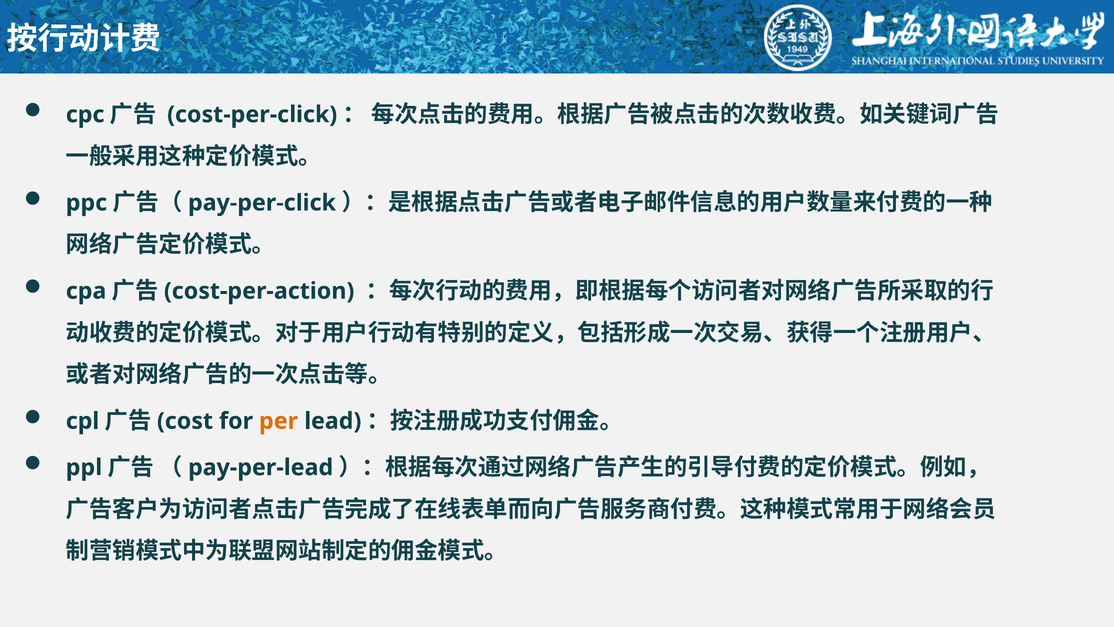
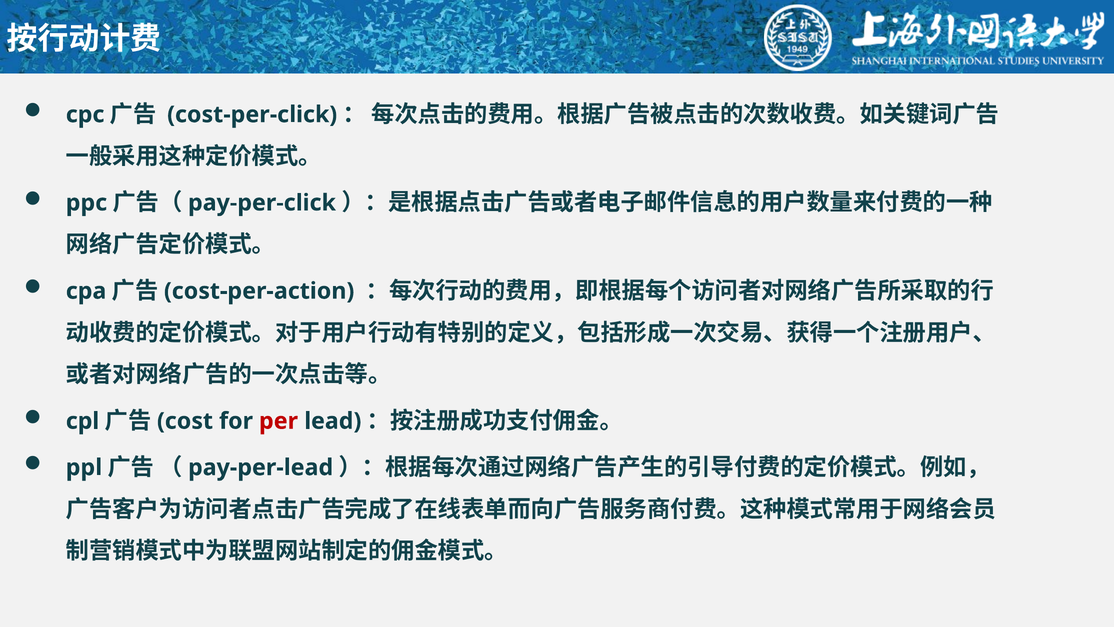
per colour: orange -> red (279, 421)
